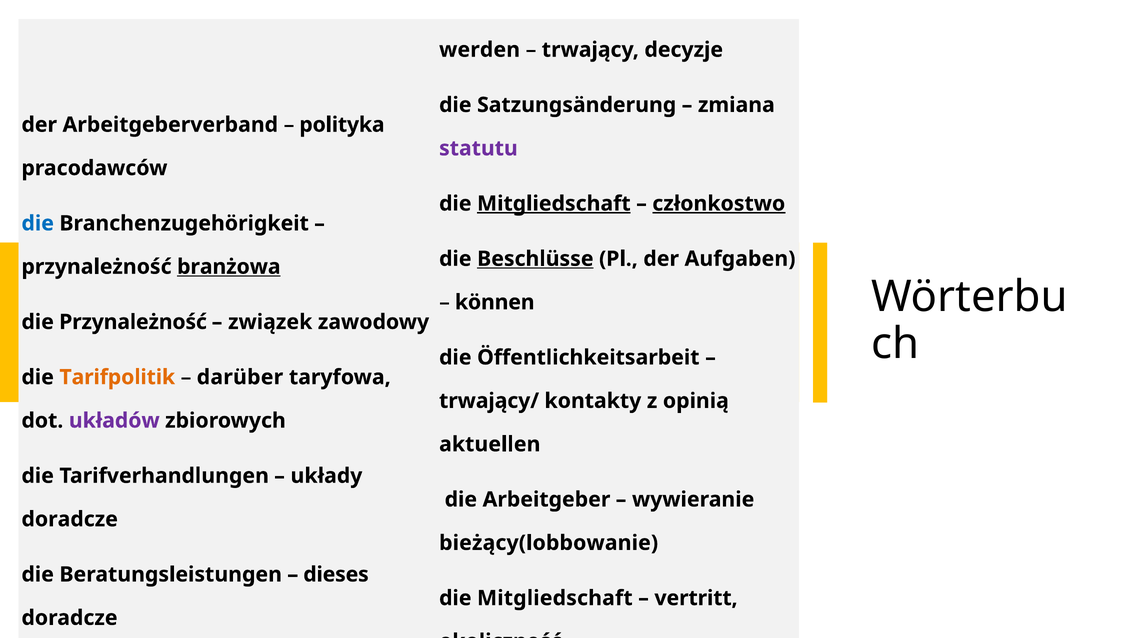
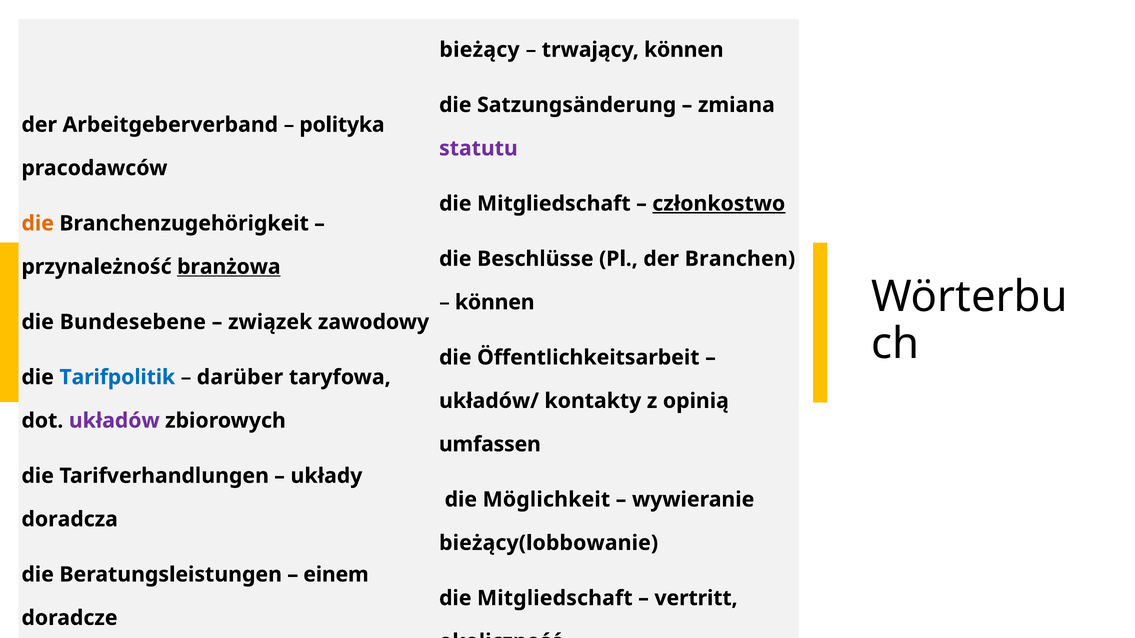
werden: werden -> bieżący (480, 50)
trwający decyzje: decyzje -> können (684, 50)
Mitgliedschaft underline: present -> none (554, 204)
die colour: blue -> orange (38, 224)
Beschlüsse underline: present -> none (535, 259)
Aufgaben: Aufgaben -> Branchen (740, 259)
die Przynależność: Przynależność -> Bundesebene (133, 322)
Tarifpolitik colour: orange -> blue (117, 377)
trwający/: trwający/ -> układów/ (489, 401)
aktuellen: aktuellen -> umfassen (490, 445)
Arbeitgeber: Arbeitgeber -> Möglichkeit (546, 500)
doradcze: doradcze -> doradcza (70, 520)
dieses: dieses -> einem (336, 575)
